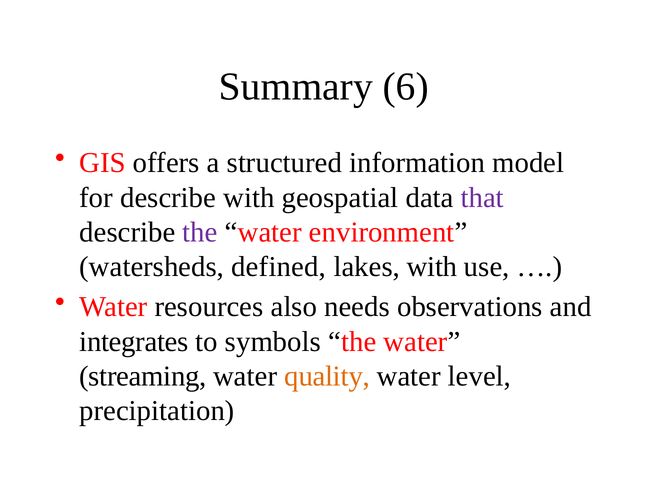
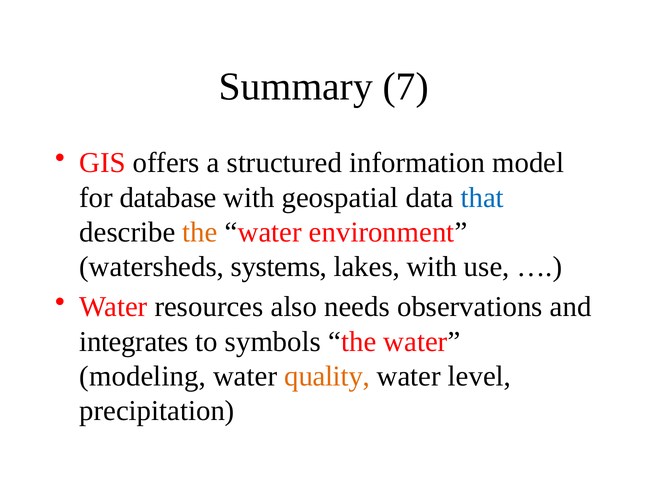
6: 6 -> 7 (406, 86)
for describe: describe -> database (168, 197)
that colour: purple -> blue (482, 197)
the colour: purple -> orange (200, 232)
defined: defined -> systems (279, 267)
streaming: streaming -> modeling (143, 376)
